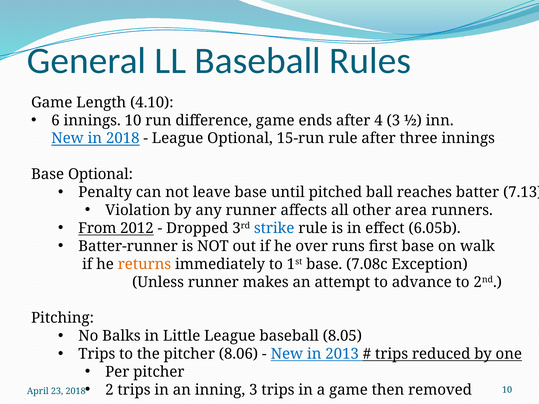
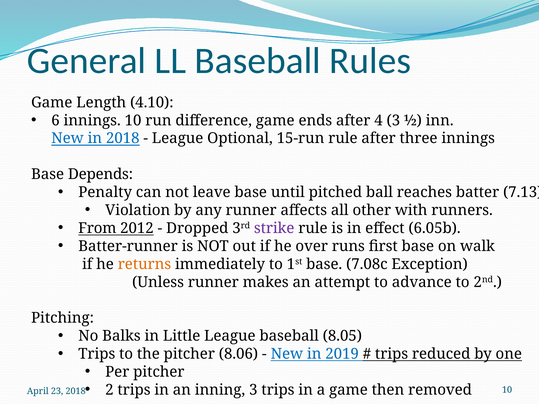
Base Optional: Optional -> Depends (100, 174)
area: area -> with (411, 210)
strike colour: blue -> purple (274, 228)
2013: 2013 -> 2019 (342, 354)
